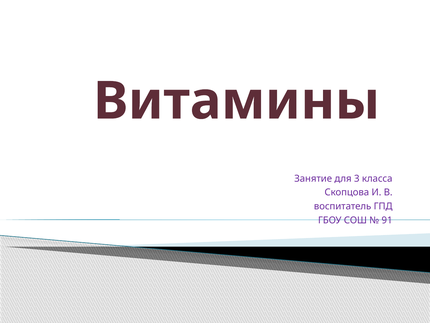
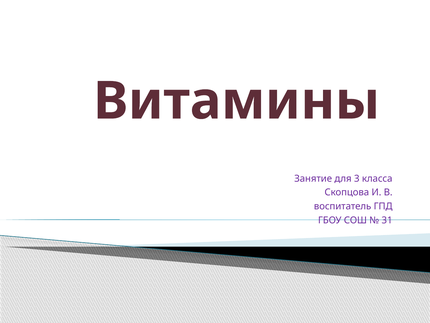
91: 91 -> 31 (387, 220)
